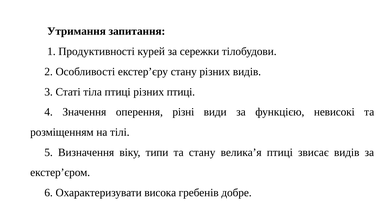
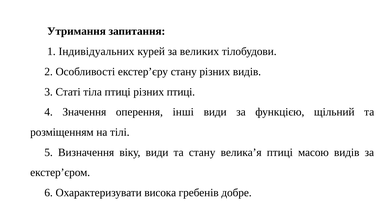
Продуктивності: Продуктивності -> Індивідуальних (97, 51)
сережки: сережки -> великих (199, 51)
різні: різні -> інші (183, 112)
невисокі: невисокі -> щільний (334, 112)
віку типи: типи -> види (157, 152)
звисає: звисає -> масою (313, 152)
